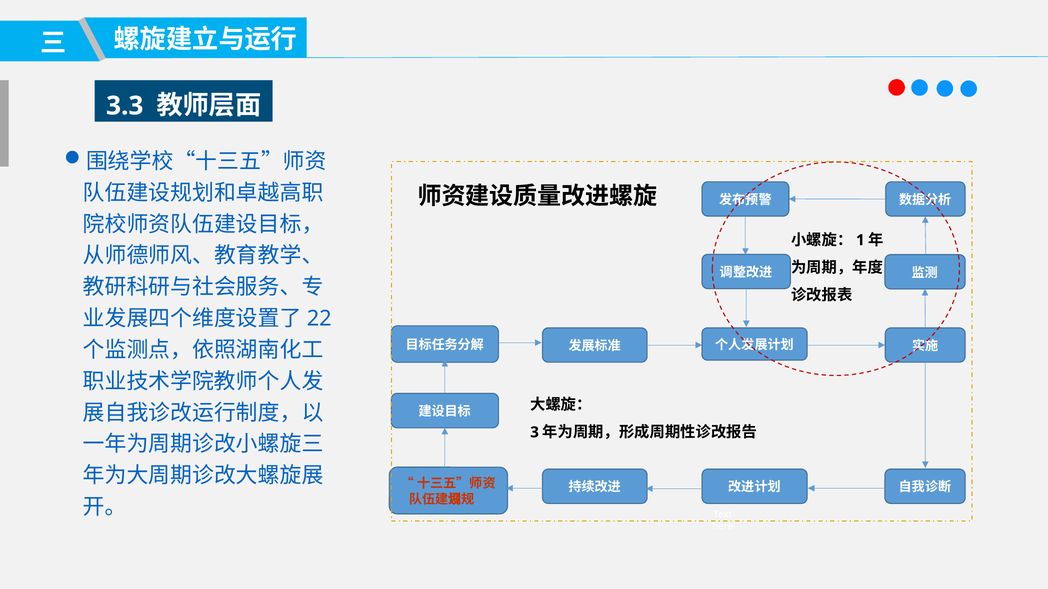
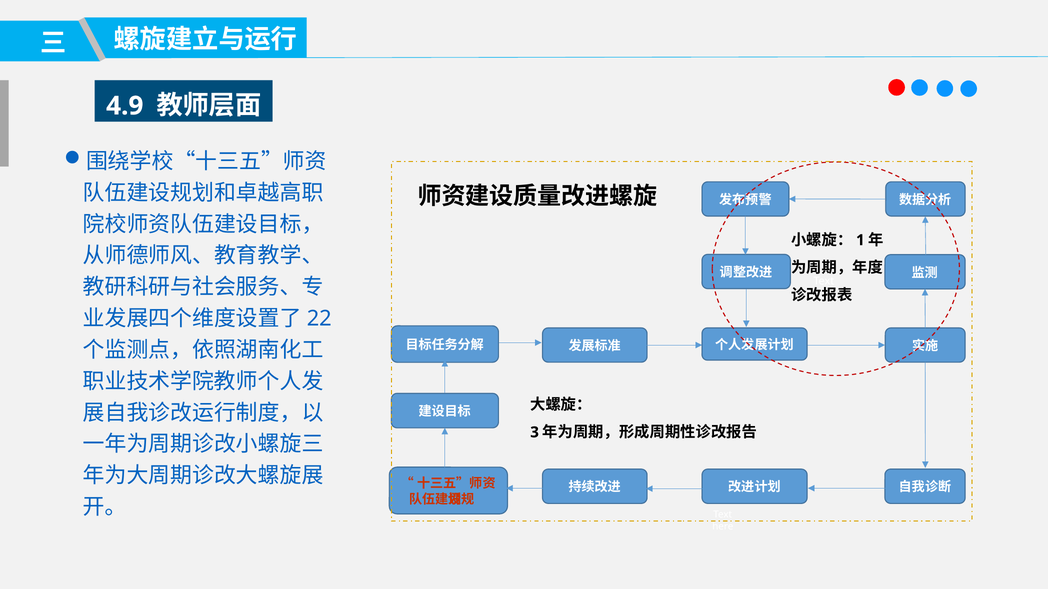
3.3: 3.3 -> 4.9 (125, 106)
